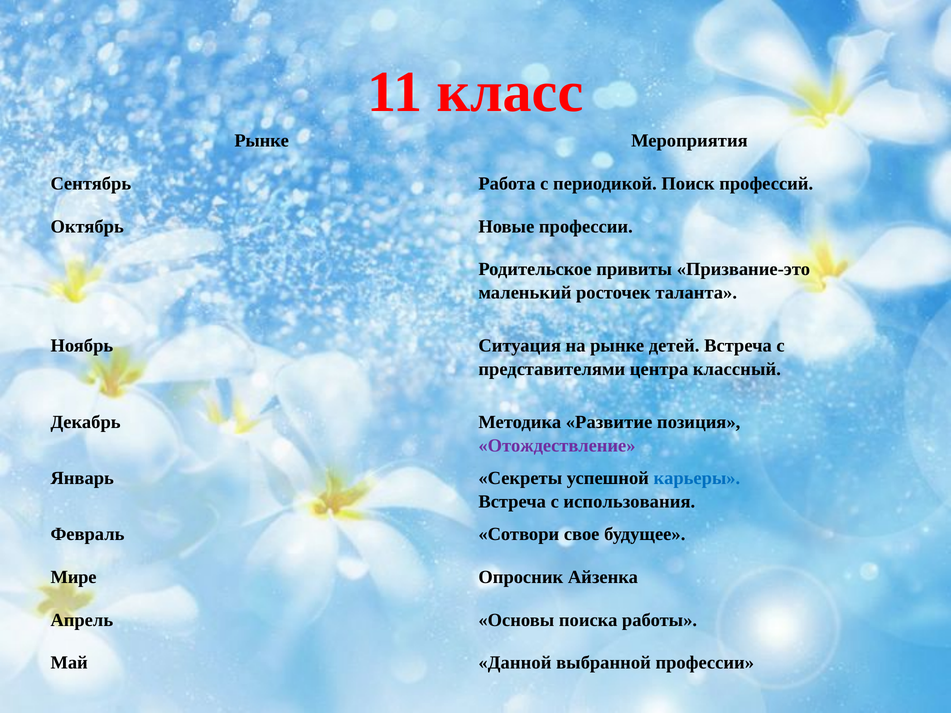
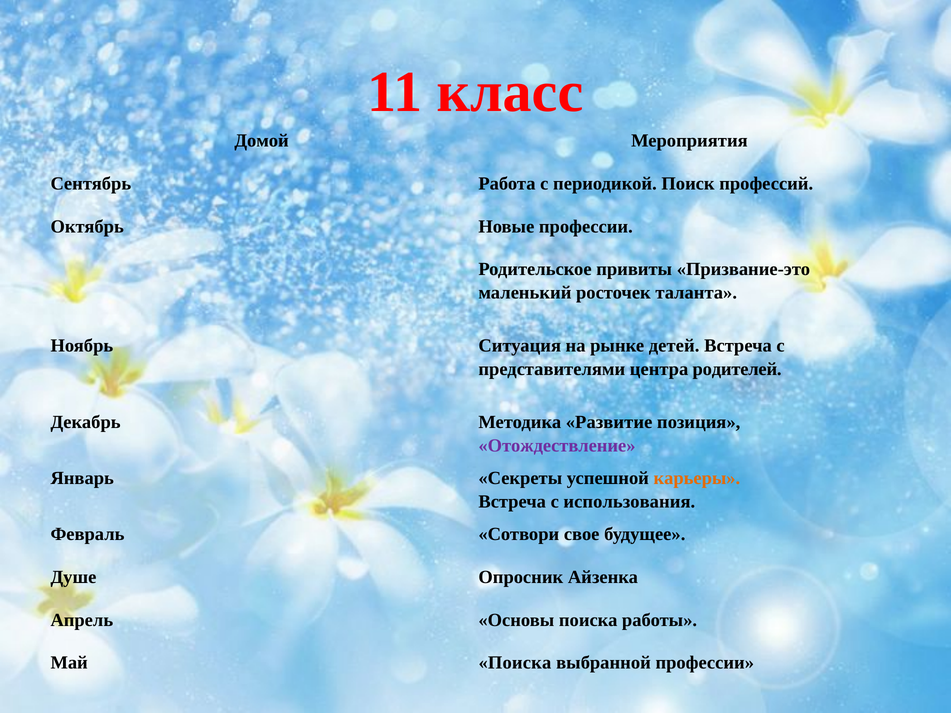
Рынке: Рынке -> Домой (262, 141)
классный: классный -> родителей (737, 369)
карьеры colour: blue -> orange (697, 478)
Мире: Мире -> Душе (73, 577)
Май Данной: Данной -> Поиска (515, 663)
